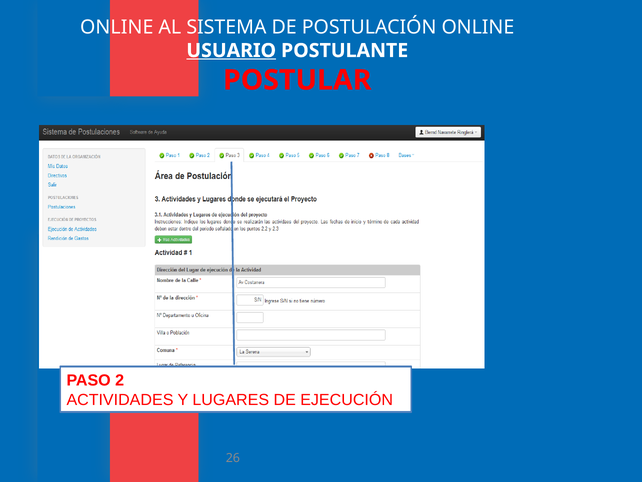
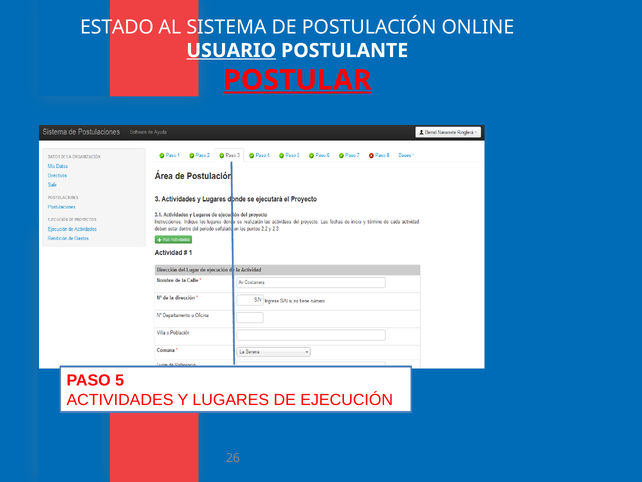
ONLINE: ONLINE -> ESTADO (117, 27)
POSTULAR underline: none -> present (297, 80)
2: 2 -> 5 (120, 380)
